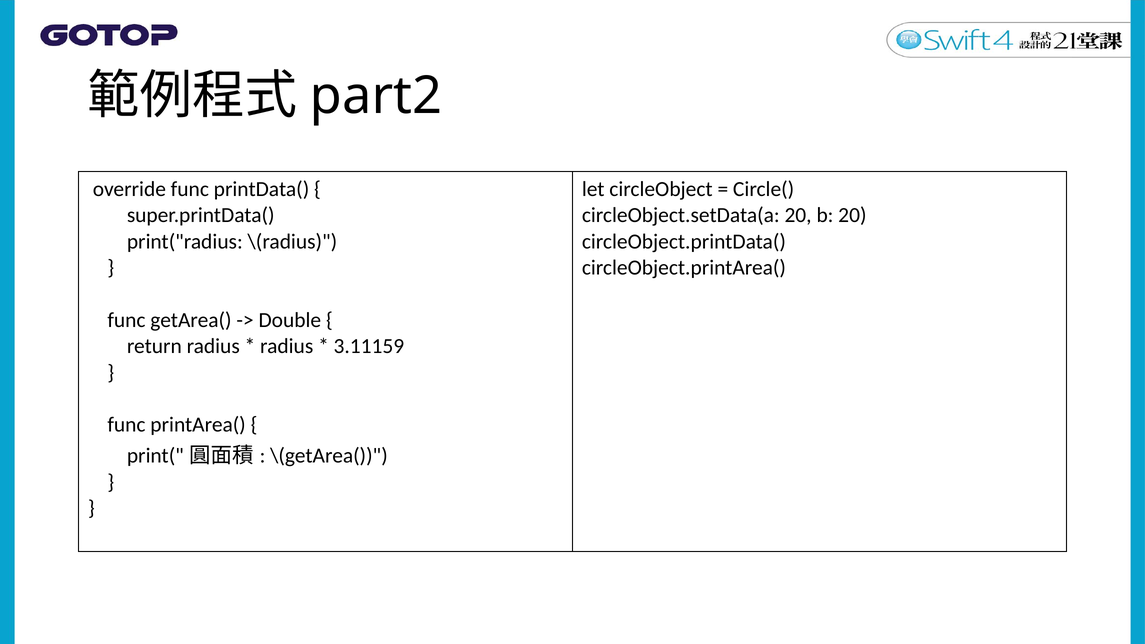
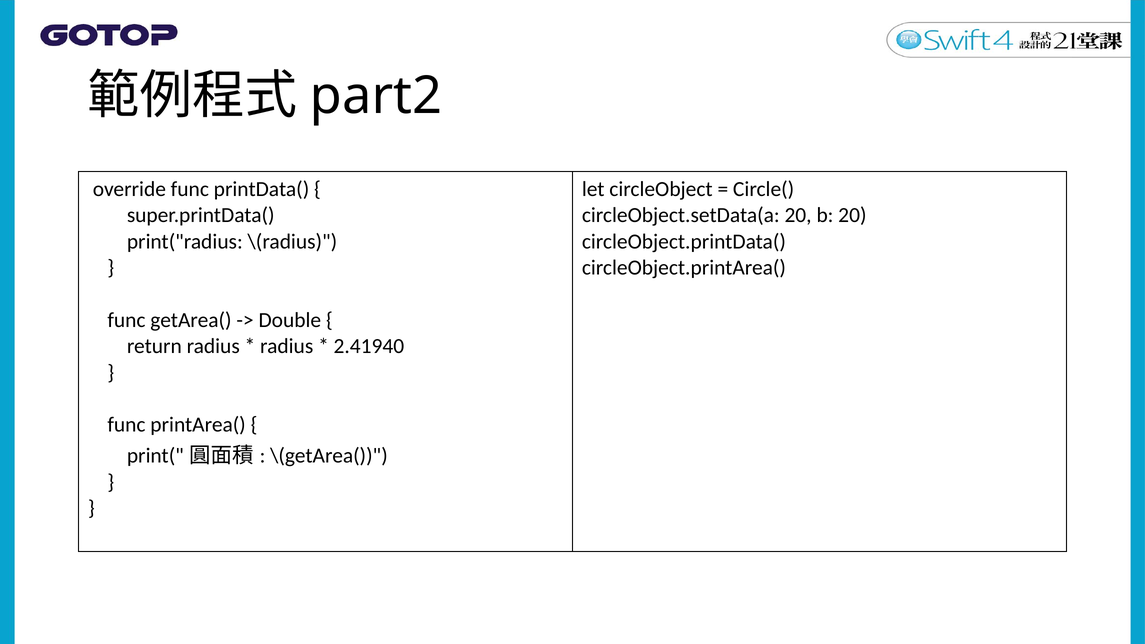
3.11159: 3.11159 -> 2.41940 (369, 346)
